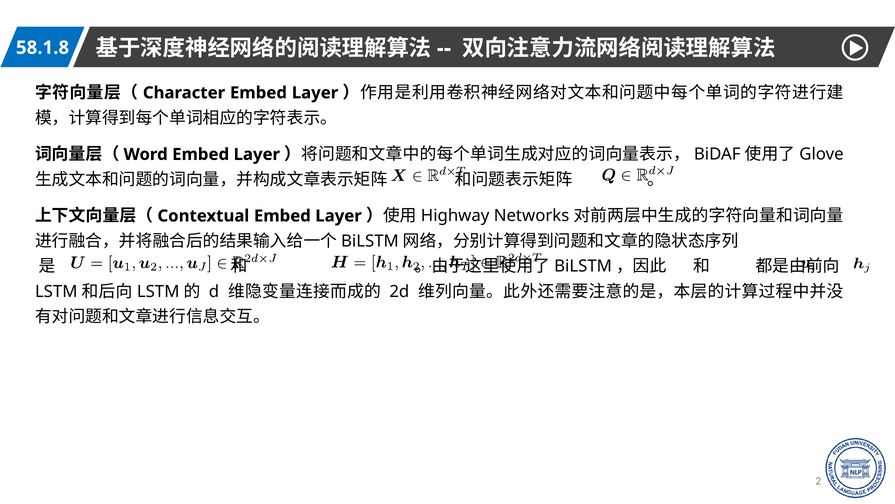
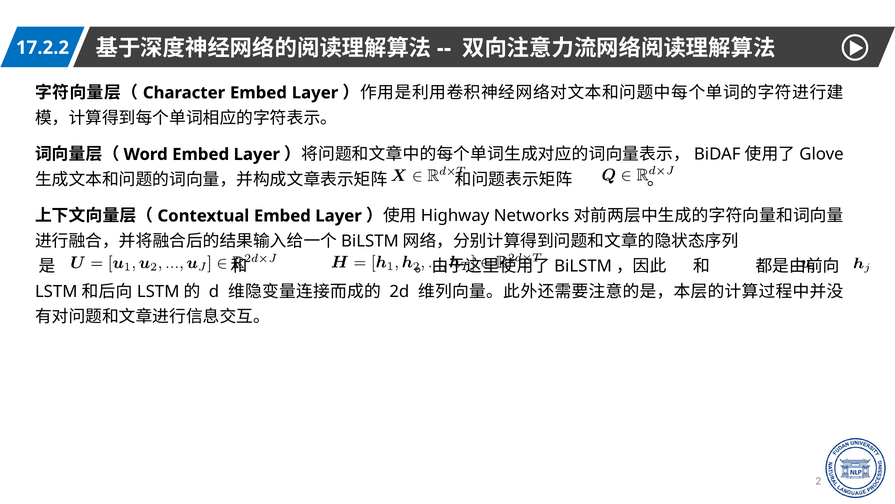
58.1.8: 58.1.8 -> 17.2.2 (43, 48)
